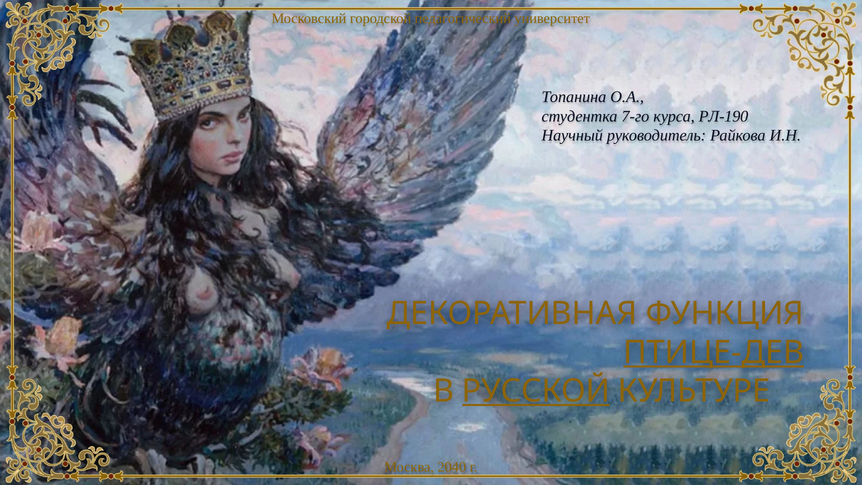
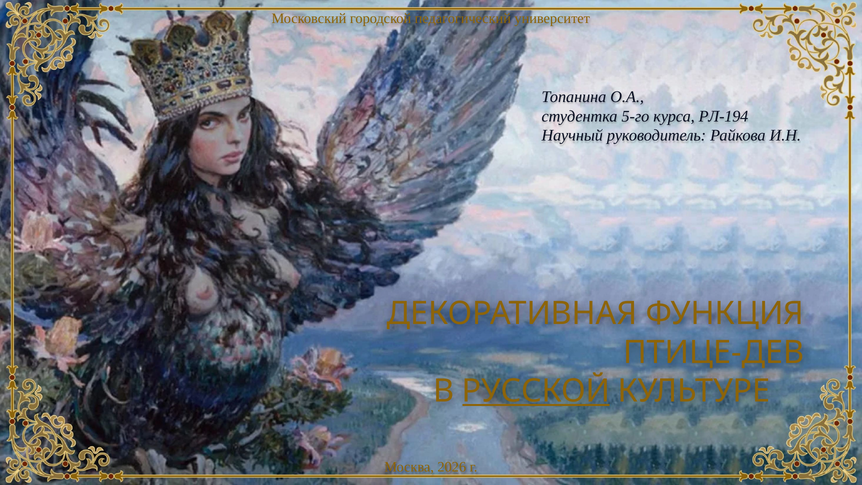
7-го: 7-го -> 5-го (635, 116)
РЛ-190: РЛ-190 -> РЛ-194 (723, 116)
ПТИЦЕ-ДЕВ underline: present -> none (714, 352)
2040: 2040 -> 2026 (452, 467)
